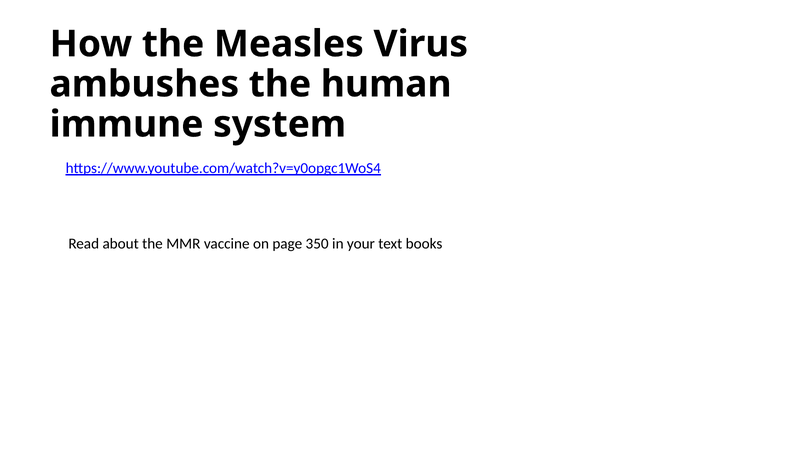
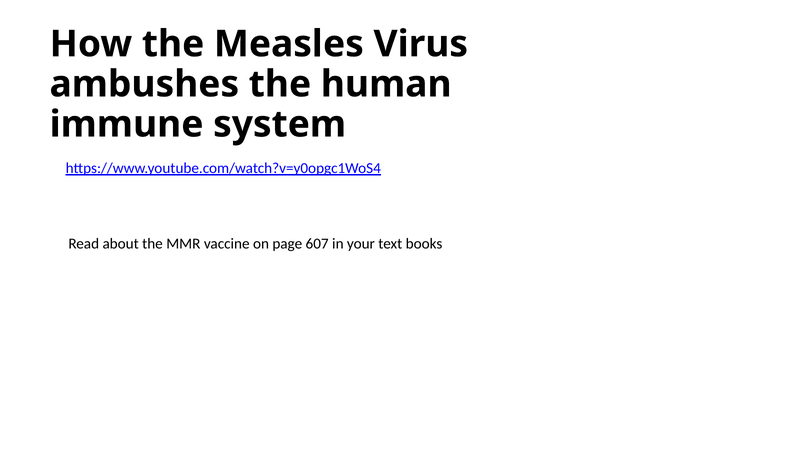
350: 350 -> 607 (317, 244)
